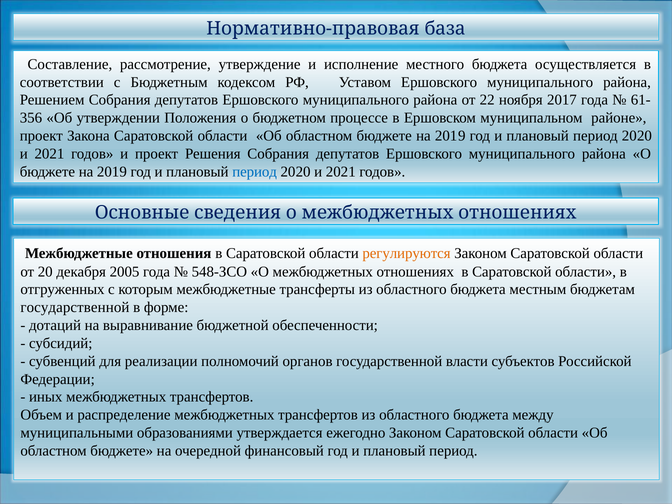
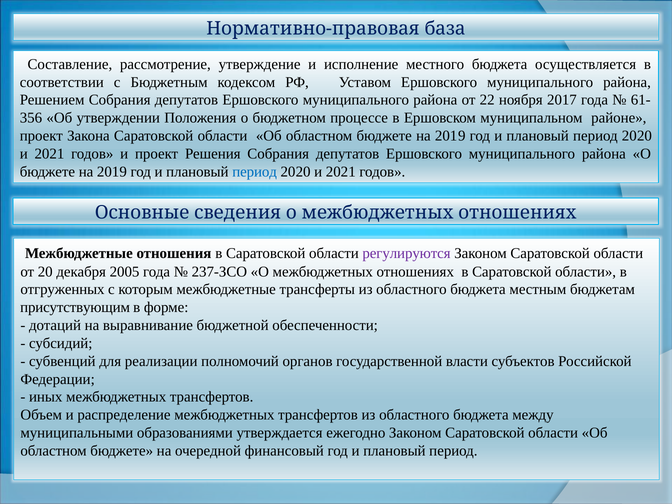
регулируются colour: orange -> purple (407, 253)
548-ЗСО: 548-ЗСО -> 237-ЗСО (219, 272)
государственной: государственной -> присутствующим (75, 307)
